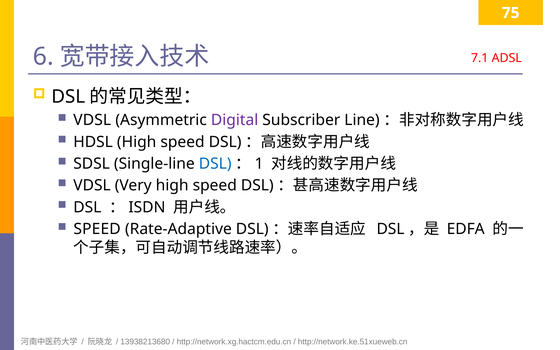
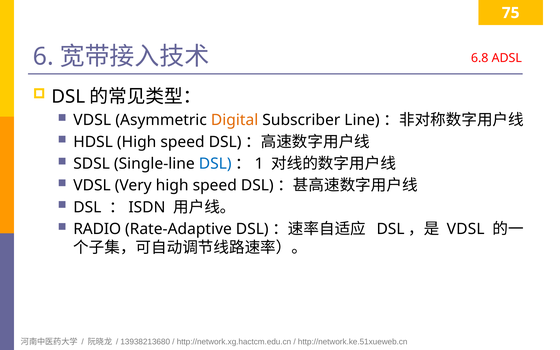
7.1: 7.1 -> 6.8 (480, 58)
Digital colour: purple -> orange (235, 120)
SPEED: SPEED -> RADIO (97, 229)
EDFA: EDFA -> VDSL (466, 229)
